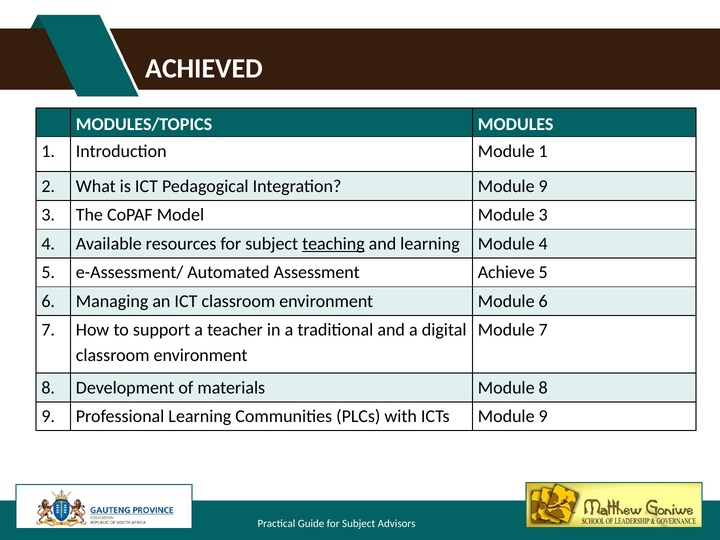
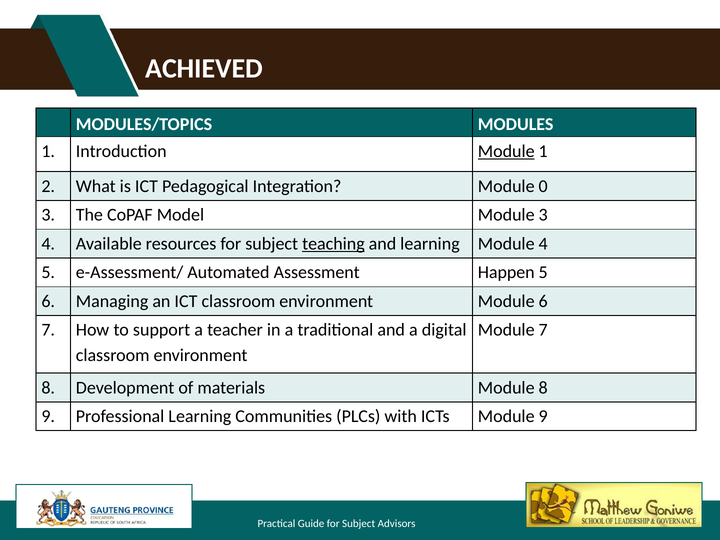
Module underline: none -> present (506, 151)
Integration Module 9: 9 -> 0 (543, 186)
Achieve: Achieve -> Happen (506, 272)
